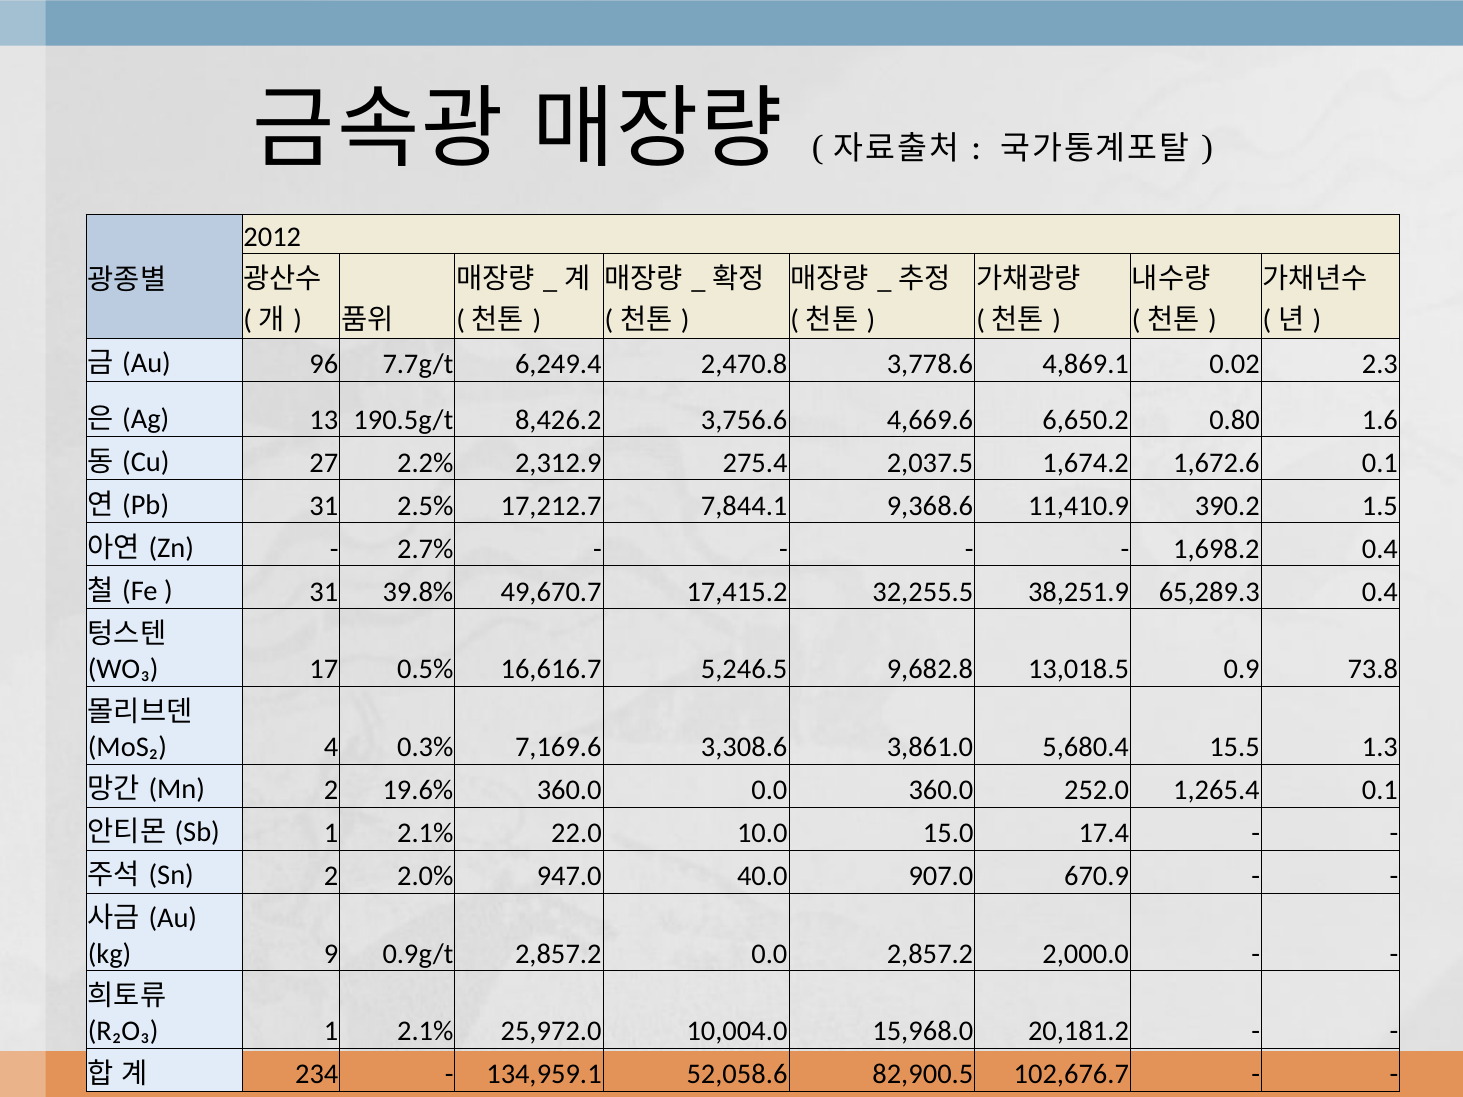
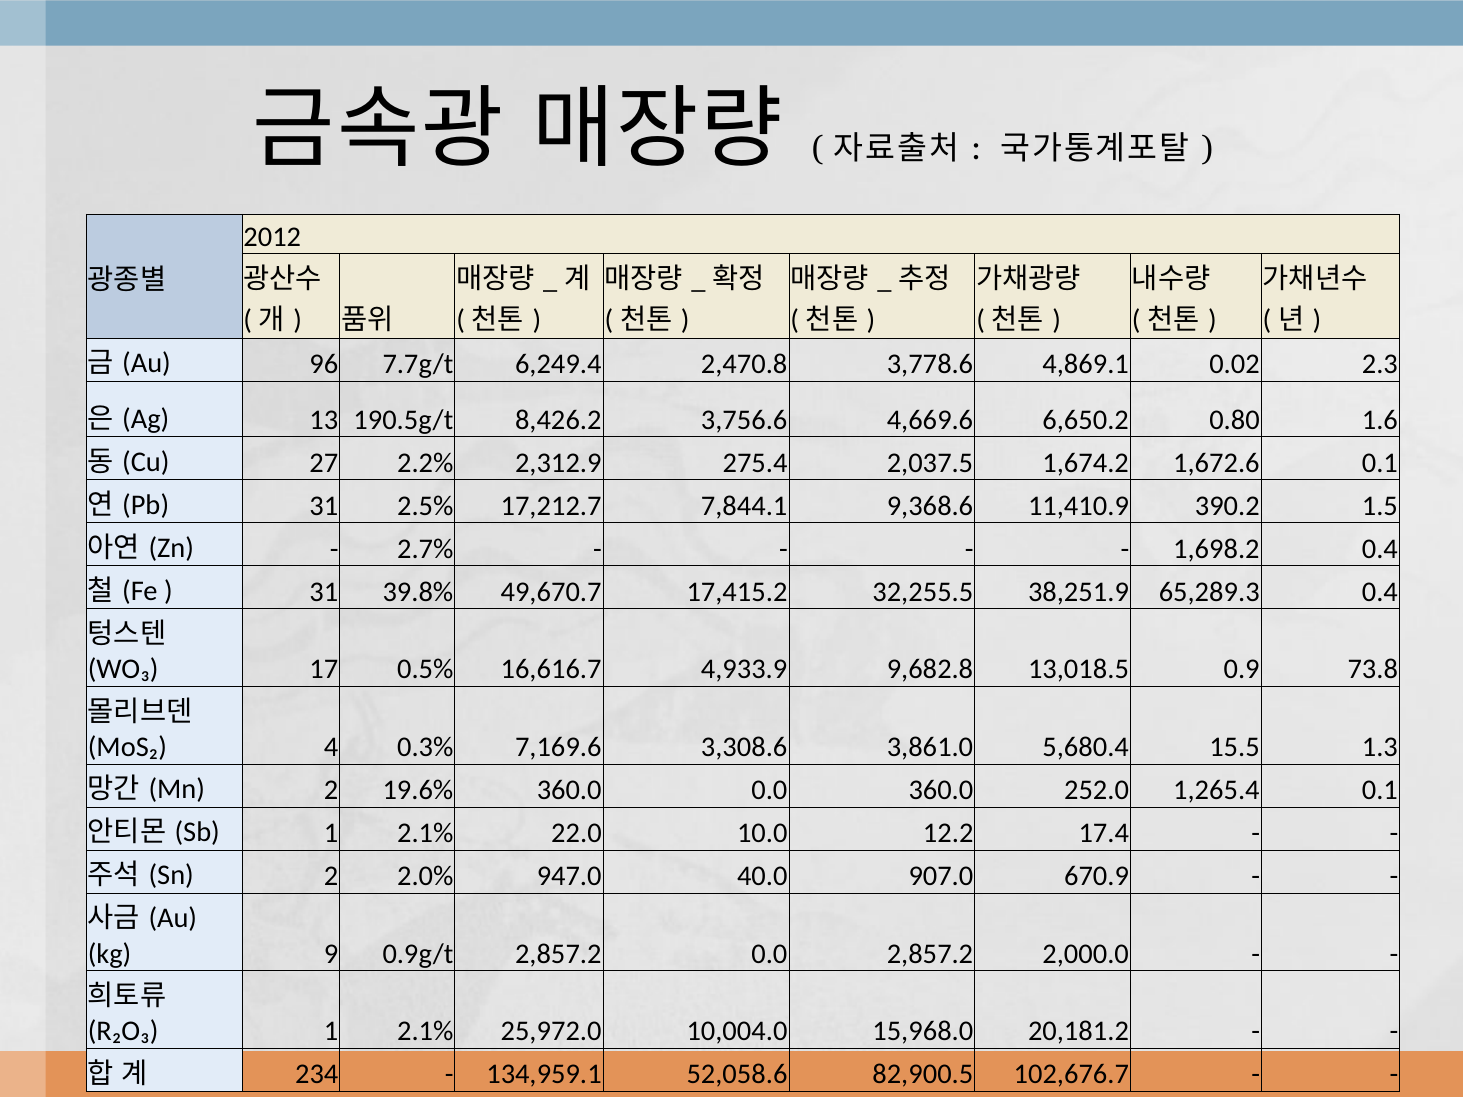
5,246.5: 5,246.5 -> 4,933.9 (744, 670)
15.0: 15.0 -> 12.2 (948, 833)
